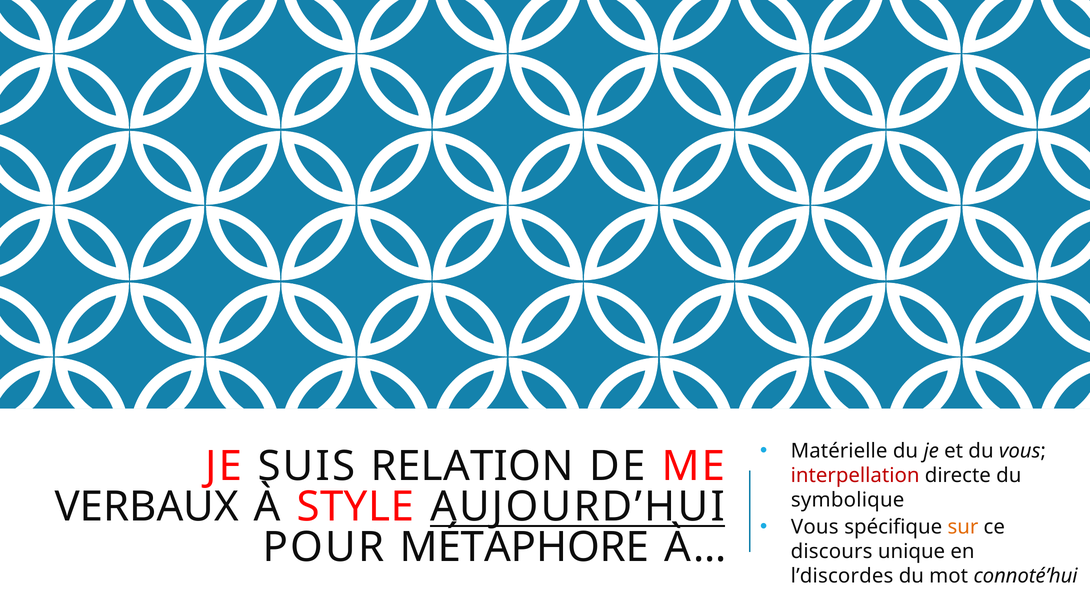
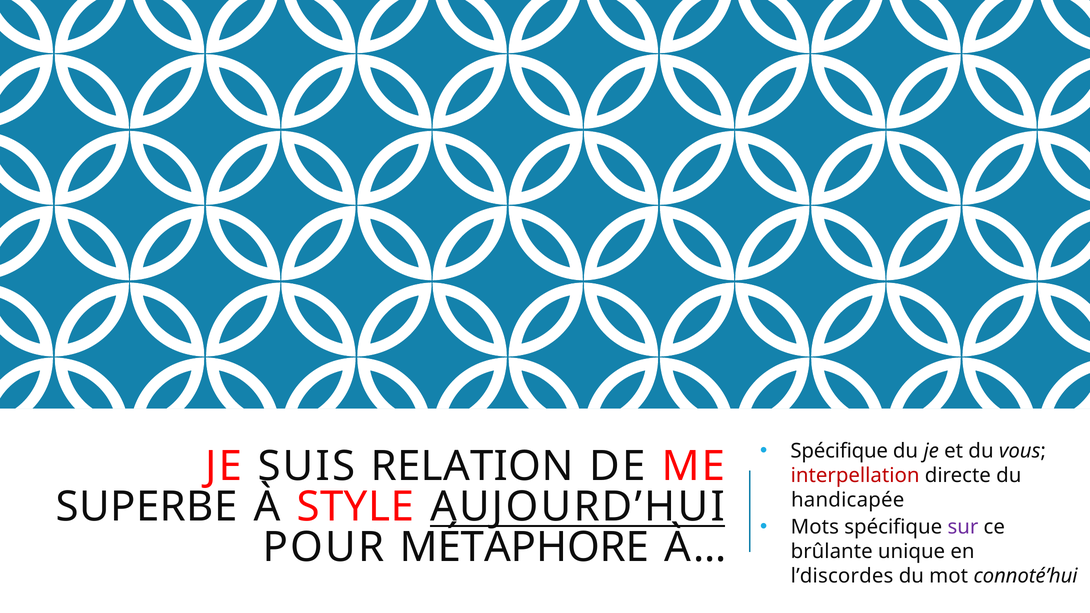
Matérielle: Matérielle -> Spécifique (839, 451)
symbolique: symbolique -> handicapée (848, 500)
VERBAUX: VERBAUX -> SUPERBE (146, 507)
Vous: Vous -> Mots (815, 527)
sur colour: orange -> purple (963, 527)
discours: discours -> brûlante (832, 552)
